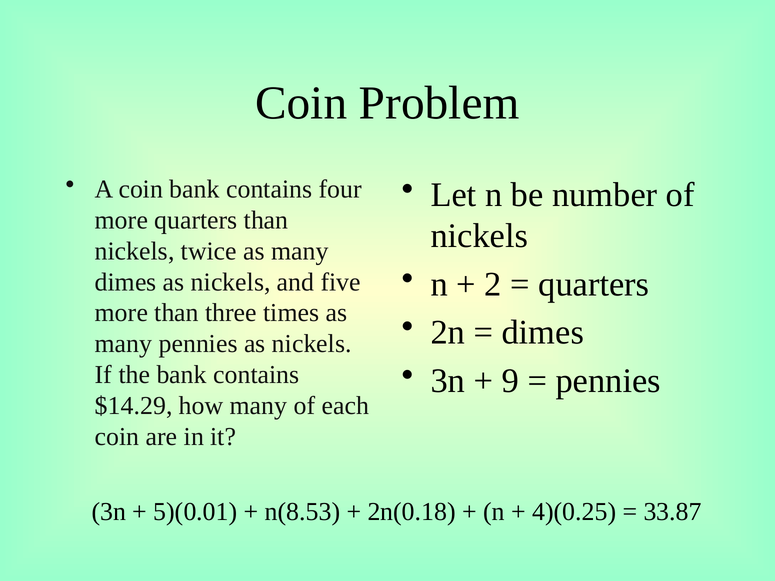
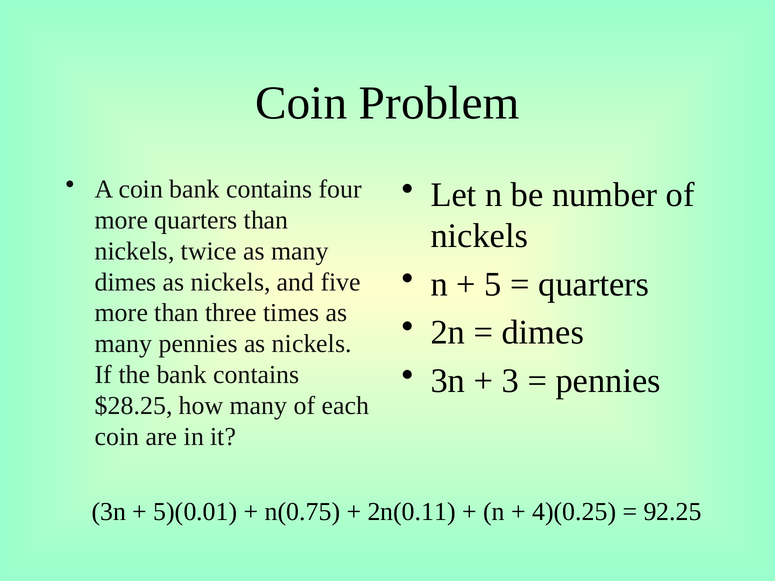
2: 2 -> 5 (493, 284)
9: 9 -> 3 (510, 381)
$14.29: $14.29 -> $28.25 (134, 406)
n(8.53: n(8.53 -> n(0.75 (302, 512)
2n(0.18: 2n(0.18 -> 2n(0.11 (412, 512)
33.87: 33.87 -> 92.25 (673, 512)
